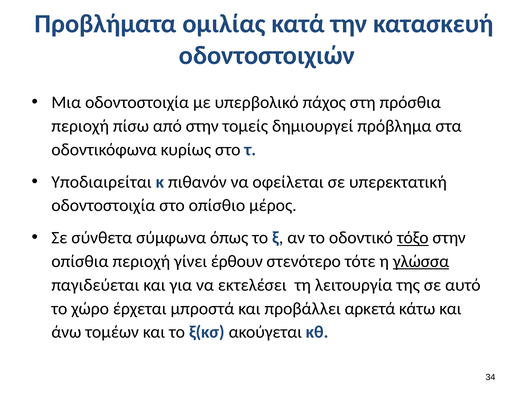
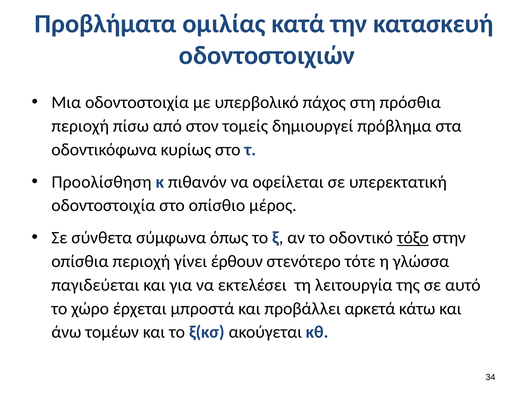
από στην: στην -> στον (202, 126)
Υποδιαιρείται: Υποδιαιρείται -> Προολίσθηση (101, 182)
γλώσσα underline: present -> none (421, 262)
